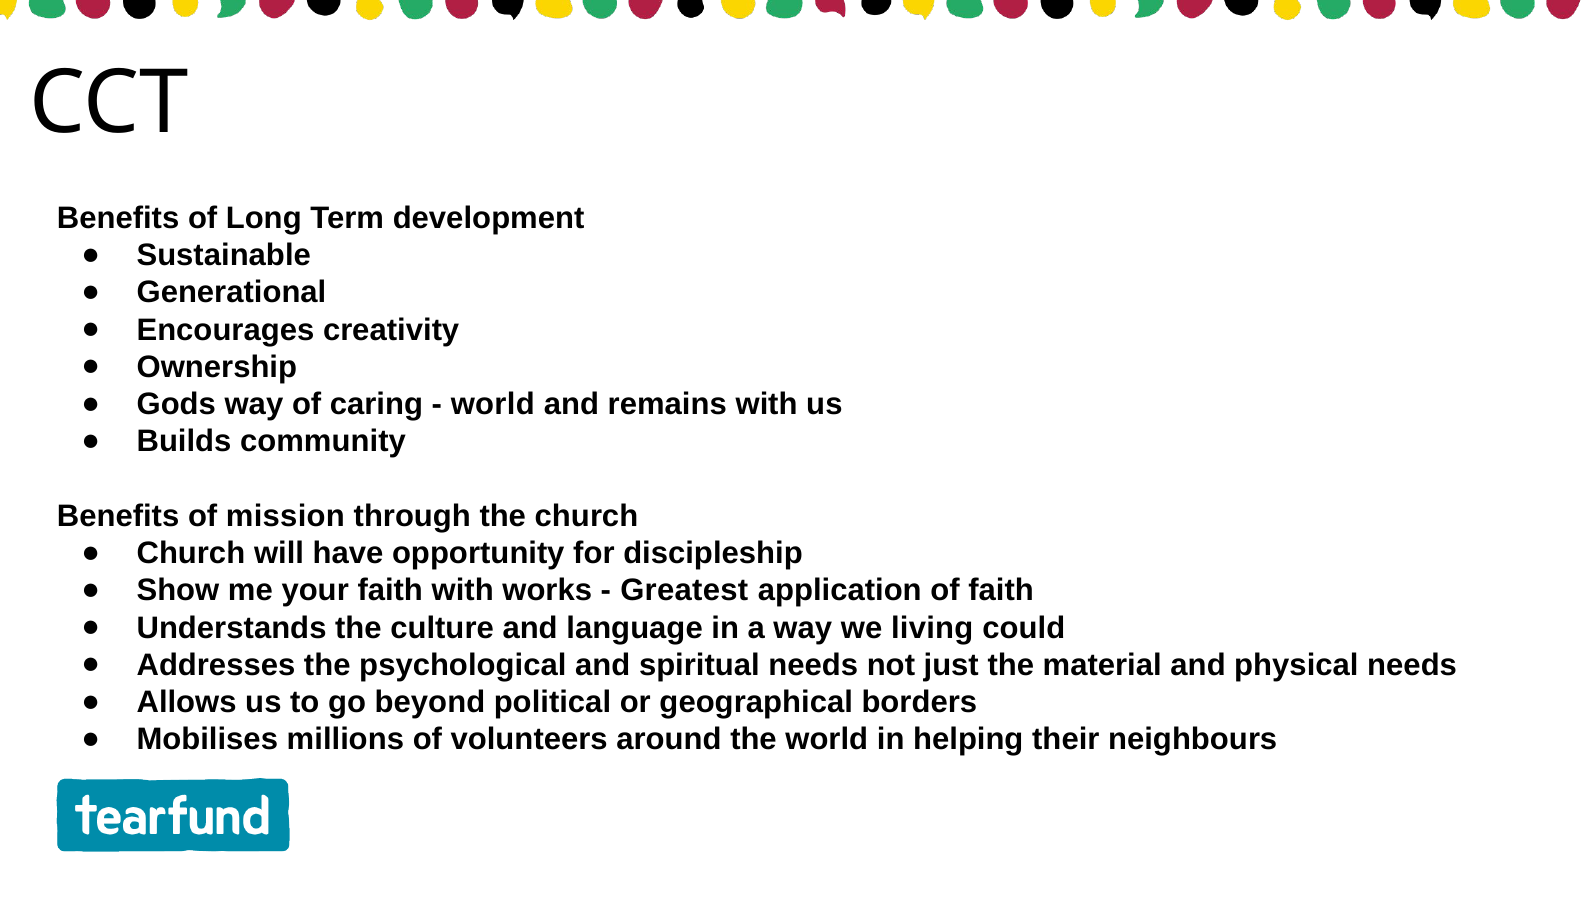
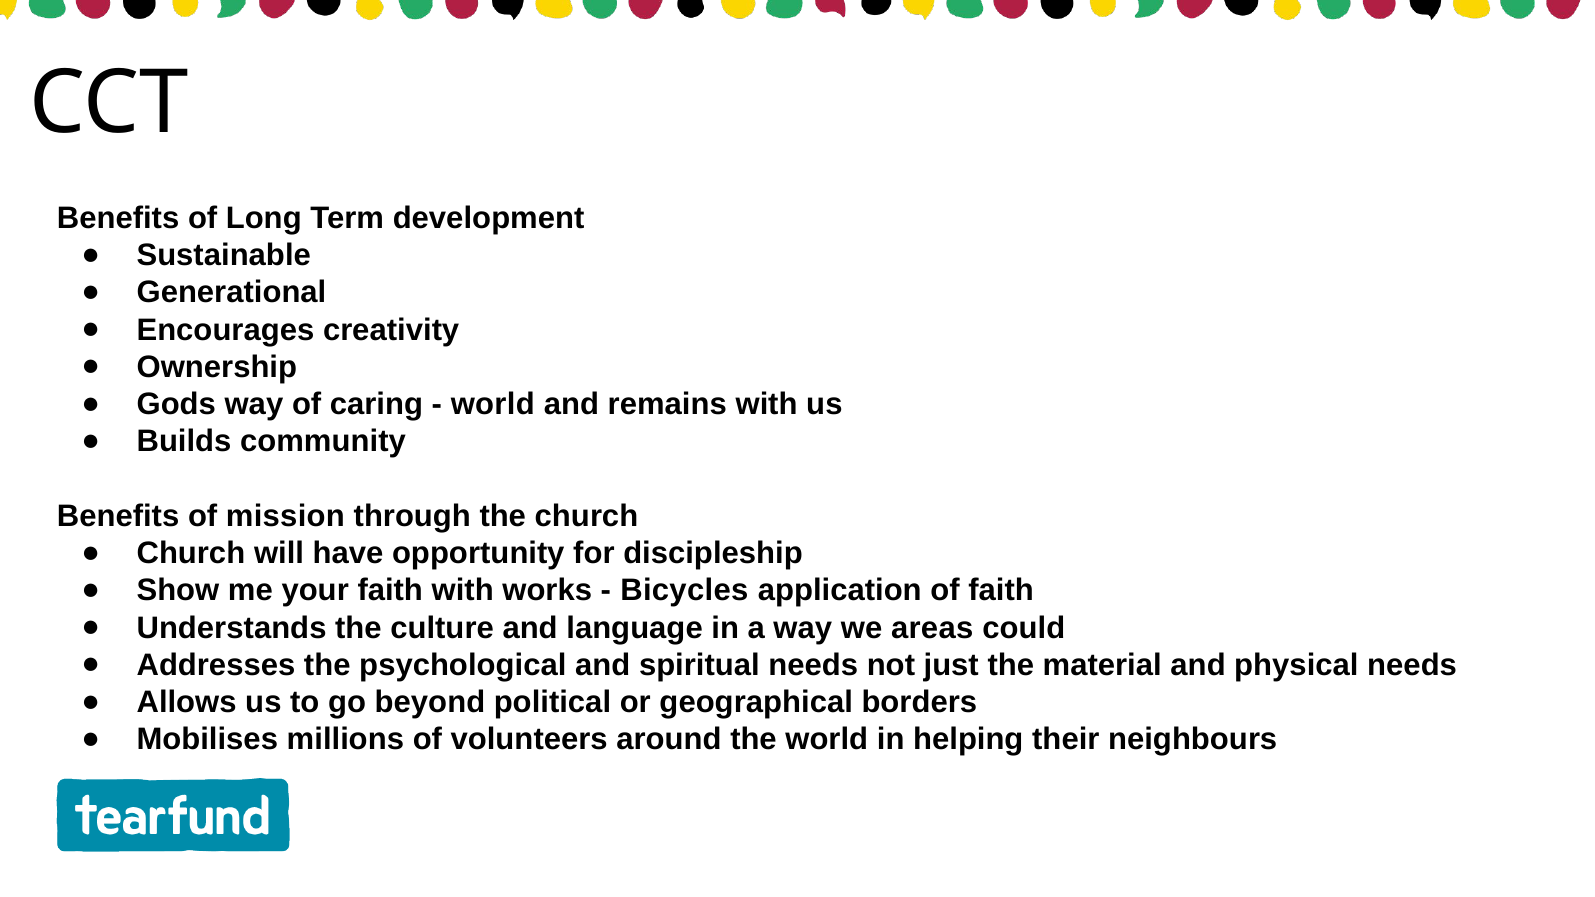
Greatest: Greatest -> Bicycles (684, 591)
living: living -> areas (932, 628)
